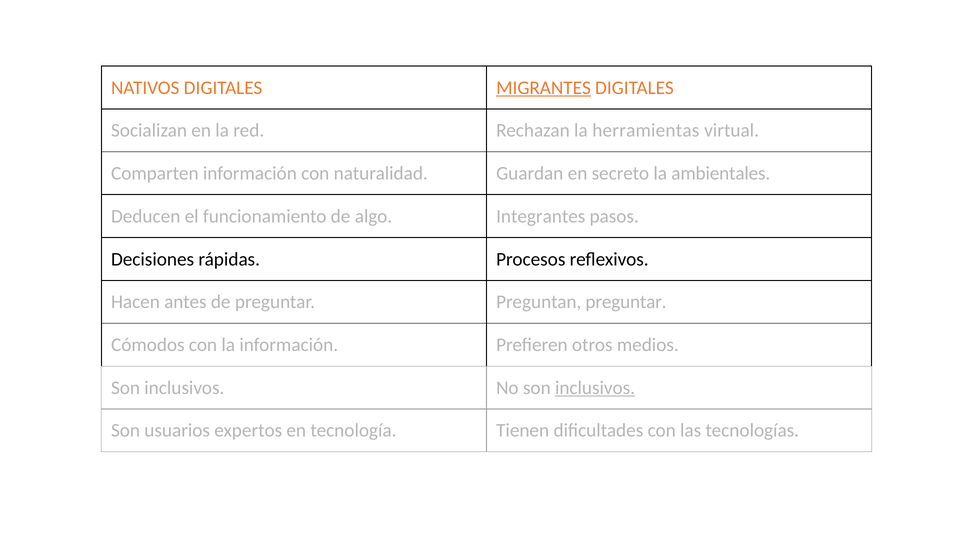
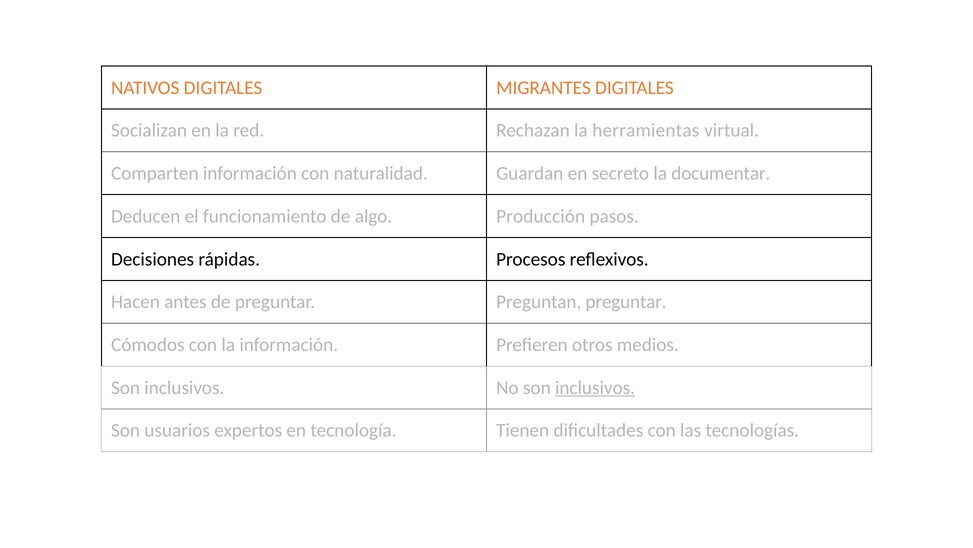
MIGRANTES underline: present -> none (544, 88)
ambientales: ambientales -> documentar (721, 173)
Integrantes: Integrantes -> Producción (541, 216)
